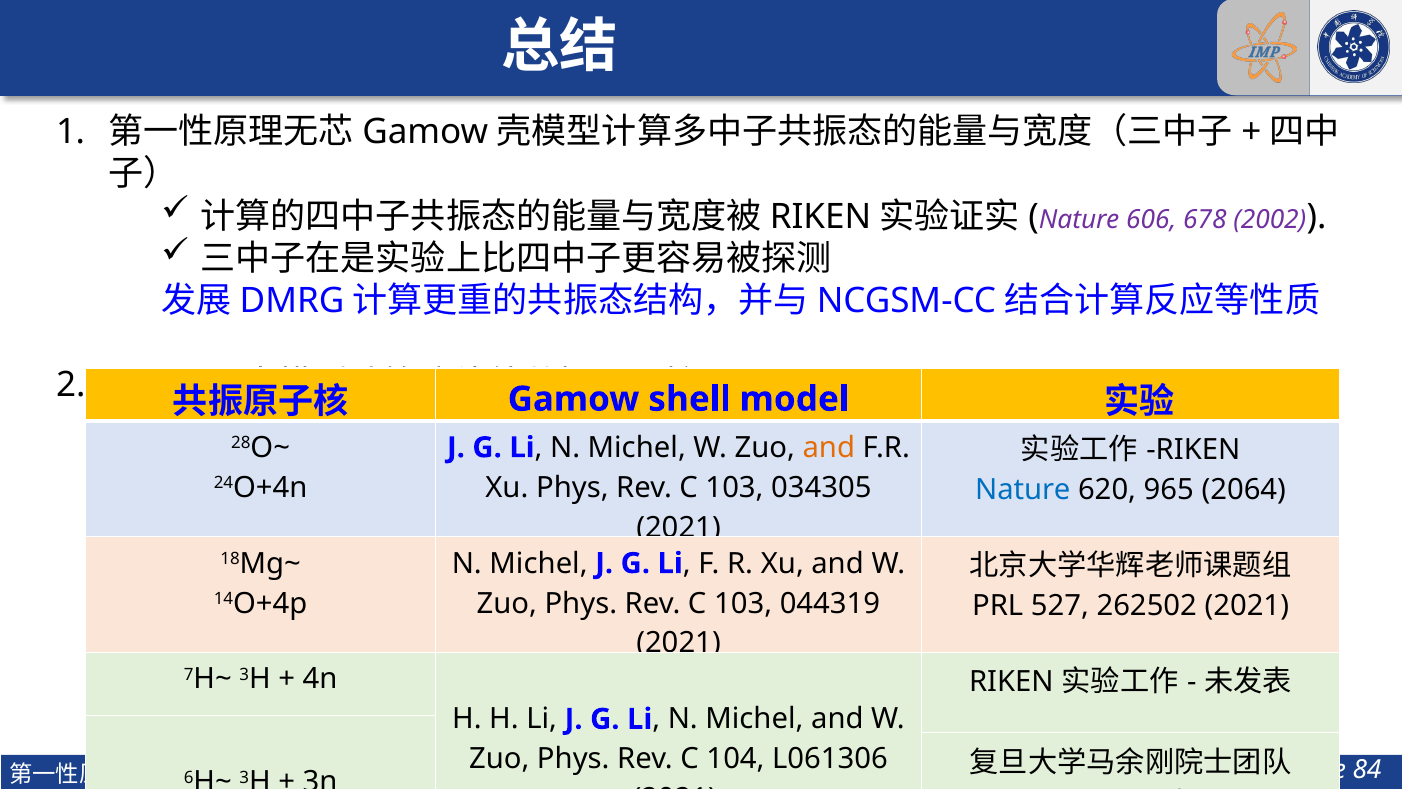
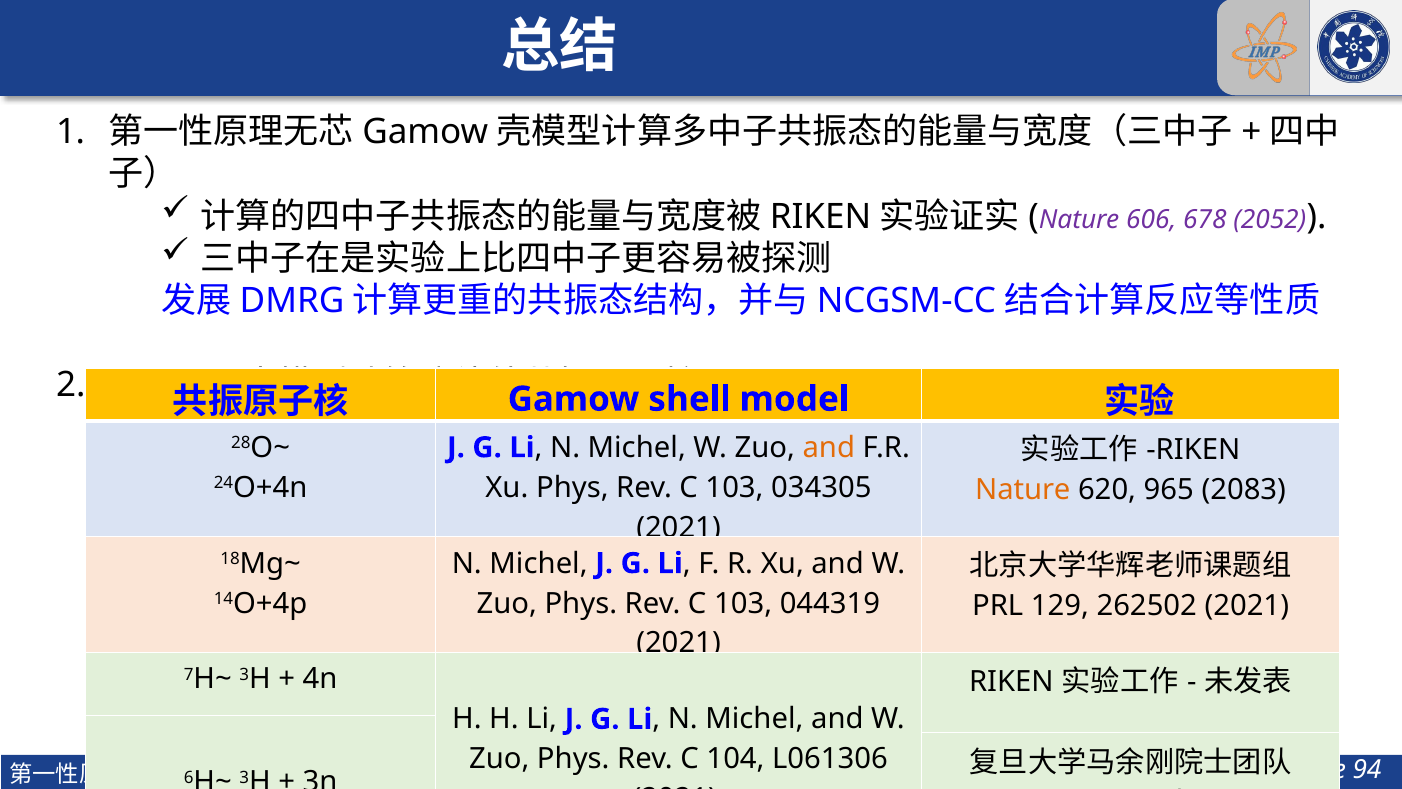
2002: 2002 -> 2052 (1270, 219)
Nature colour: blue -> orange (1023, 490)
2064: 2064 -> 2083 (1244, 490)
527: 527 -> 129 (1060, 606)
84: 84 -> 94 (1367, 770)
